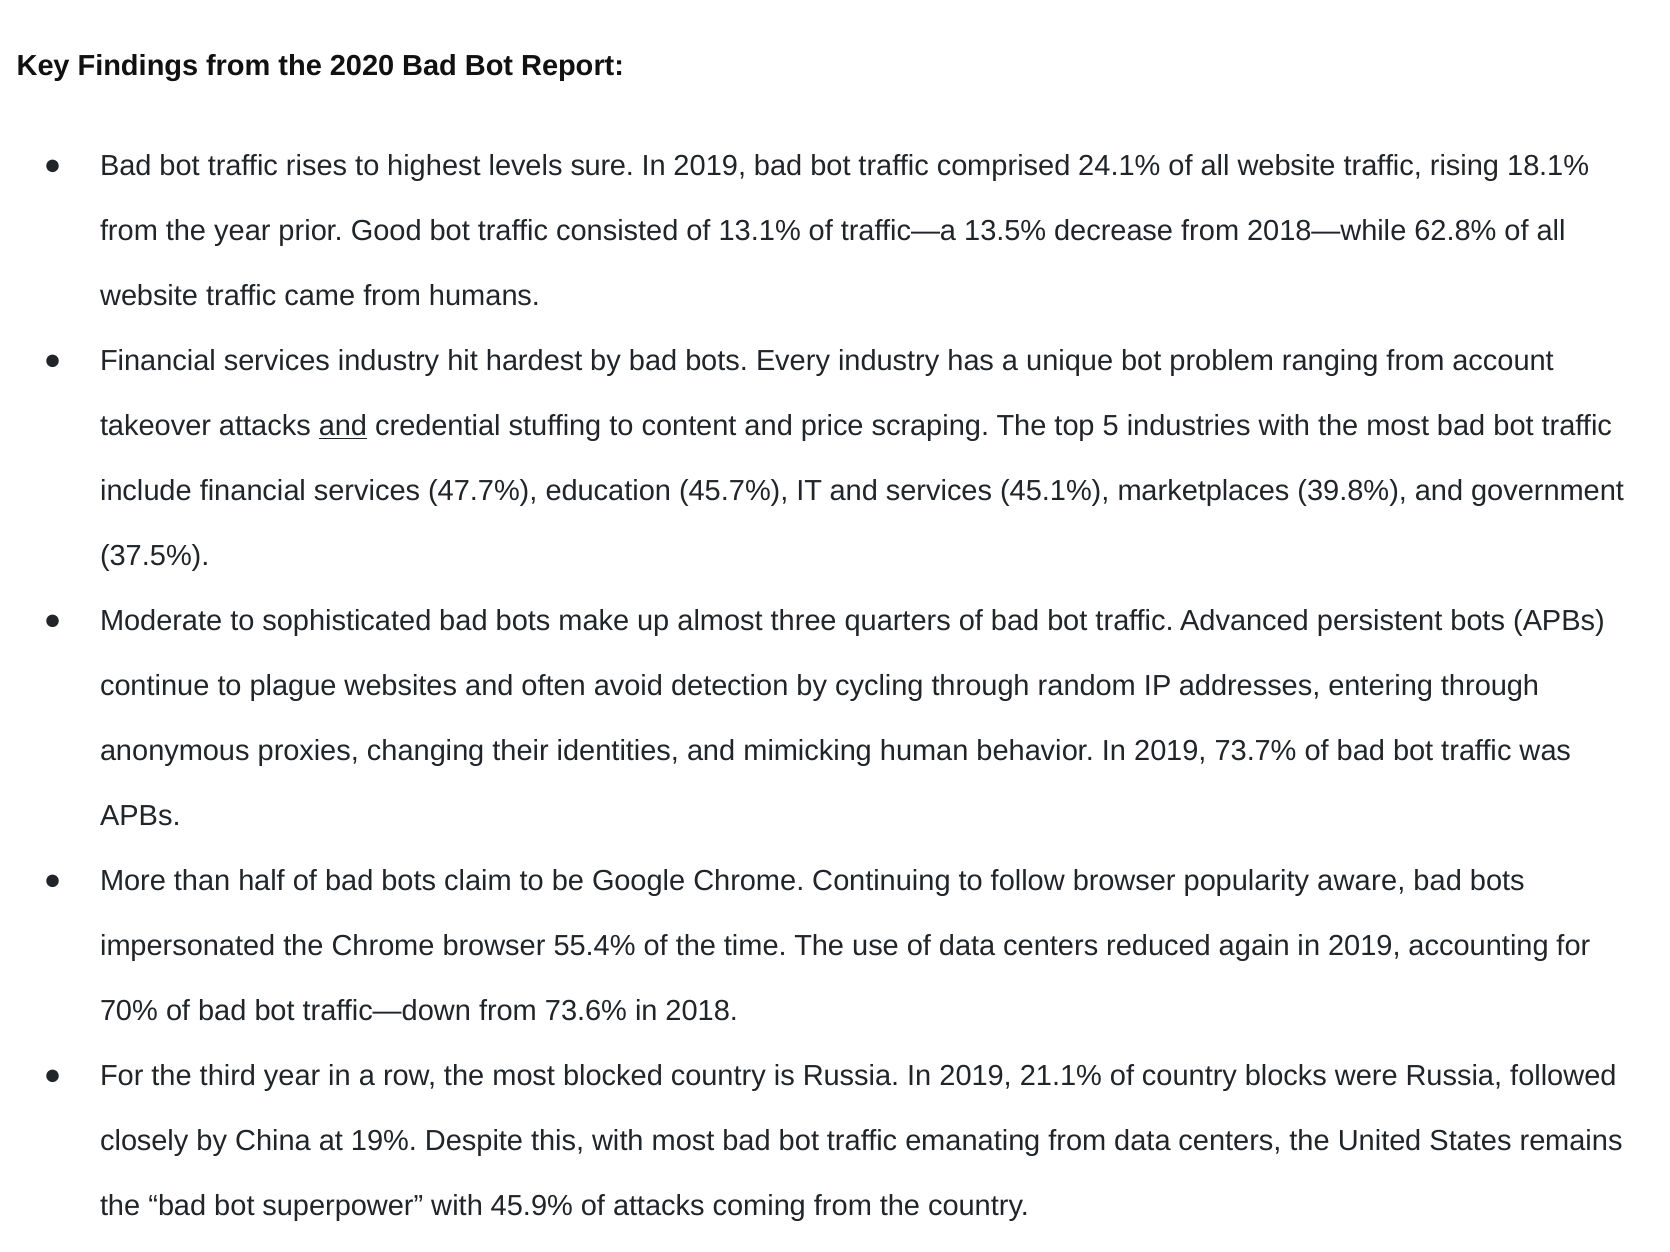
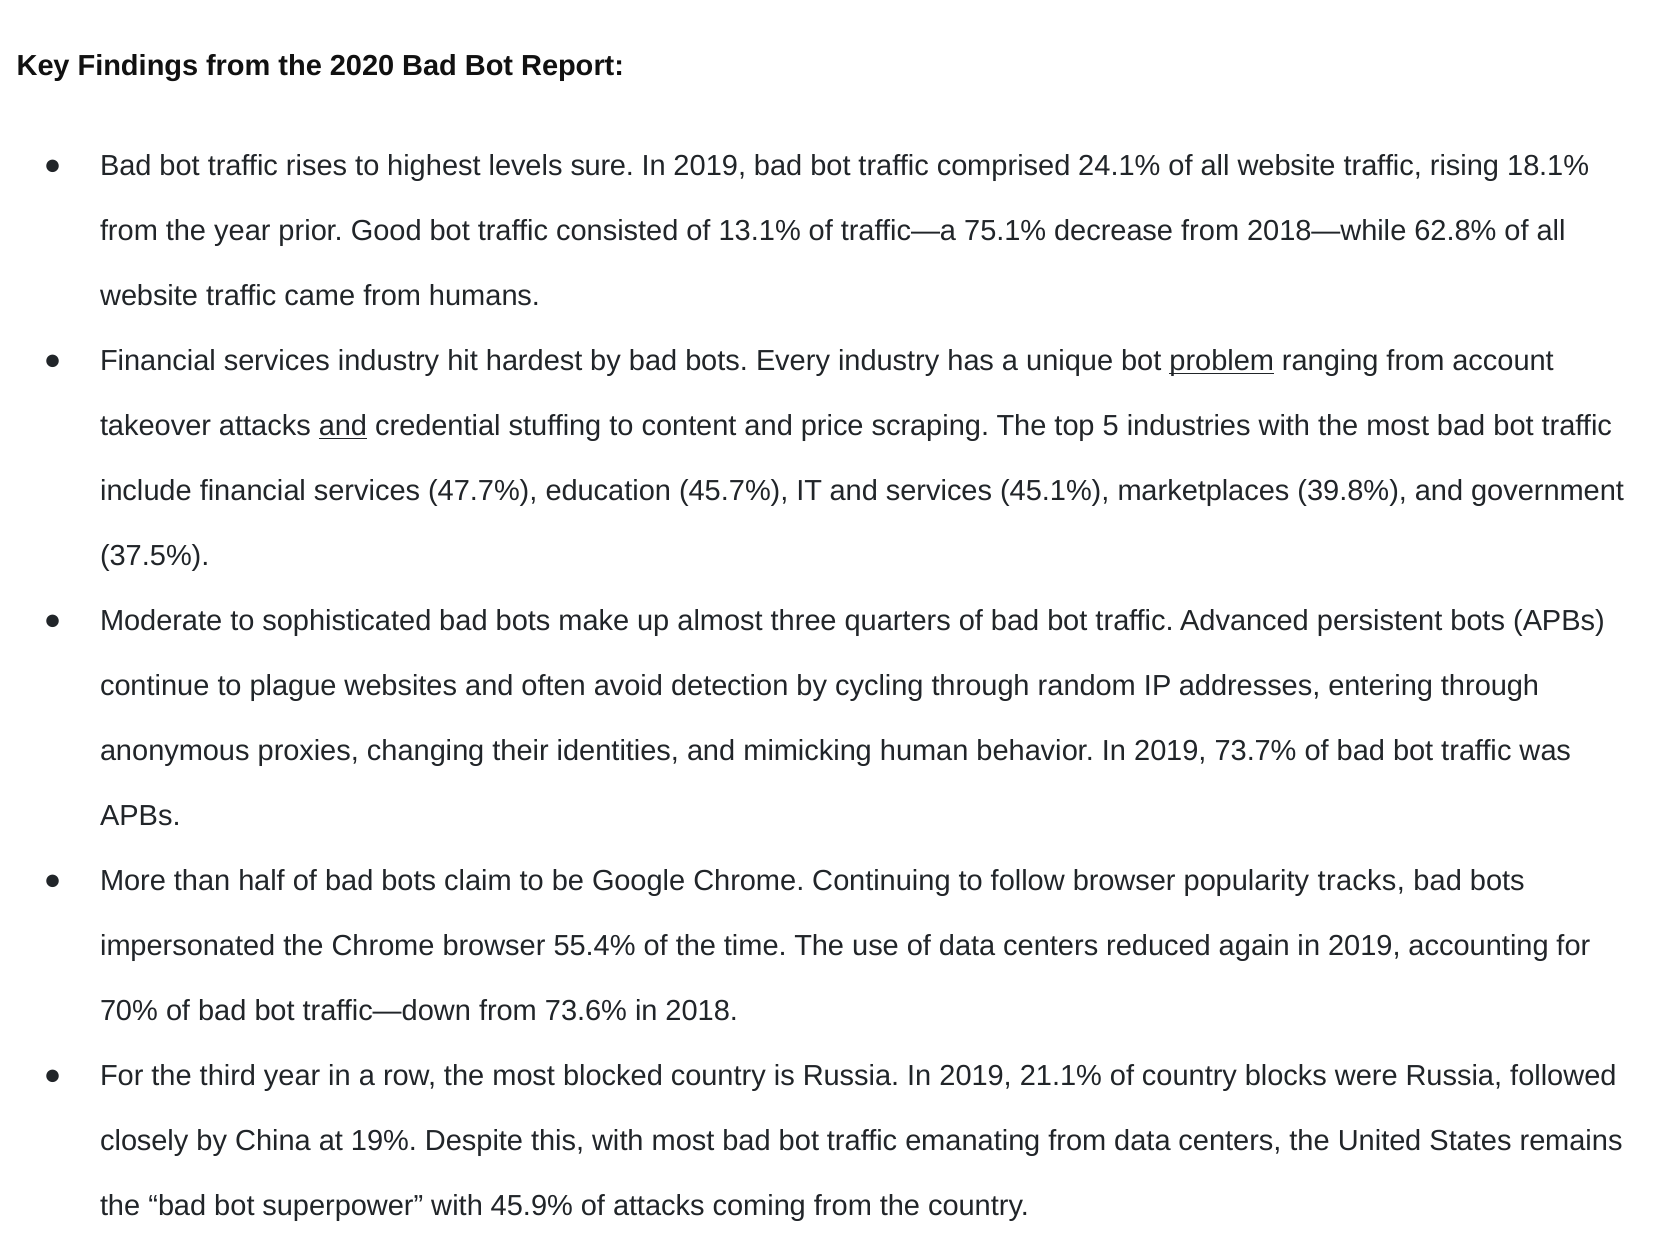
13.5%: 13.5% -> 75.1% (1005, 231)
problem underline: none -> present (1222, 361)
aware: aware -> tracks (1361, 881)
